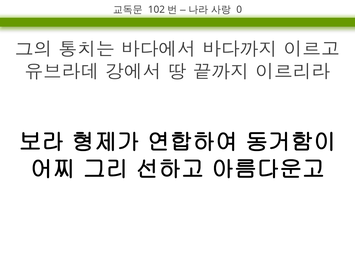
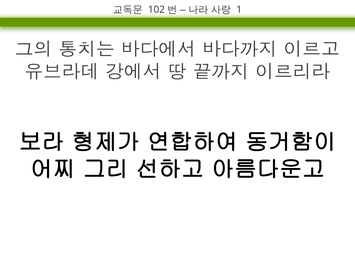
0: 0 -> 1 (239, 10)
